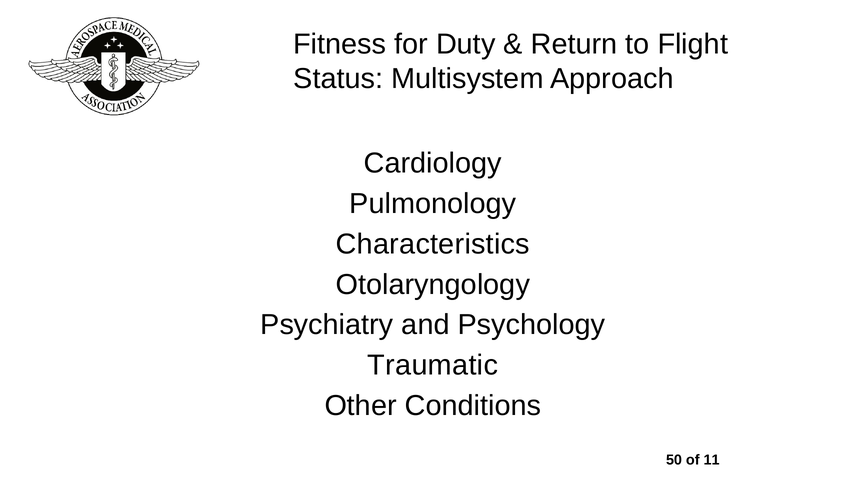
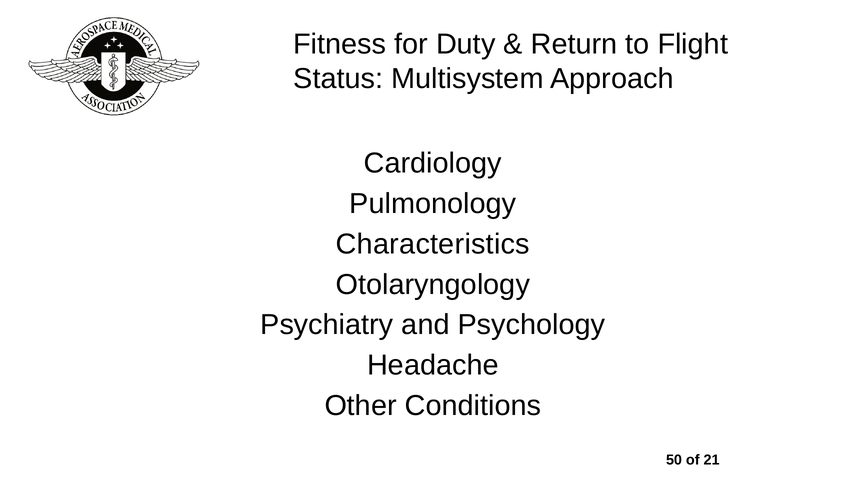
Traumatic: Traumatic -> Headache (433, 365)
11: 11 -> 21 (712, 460)
